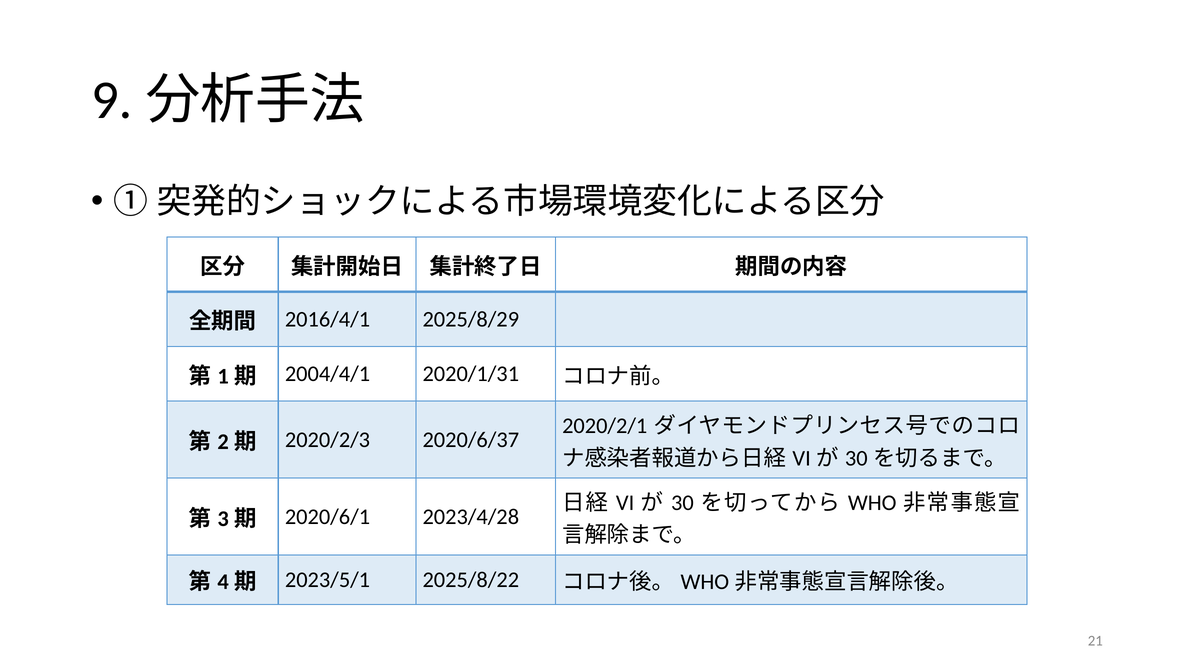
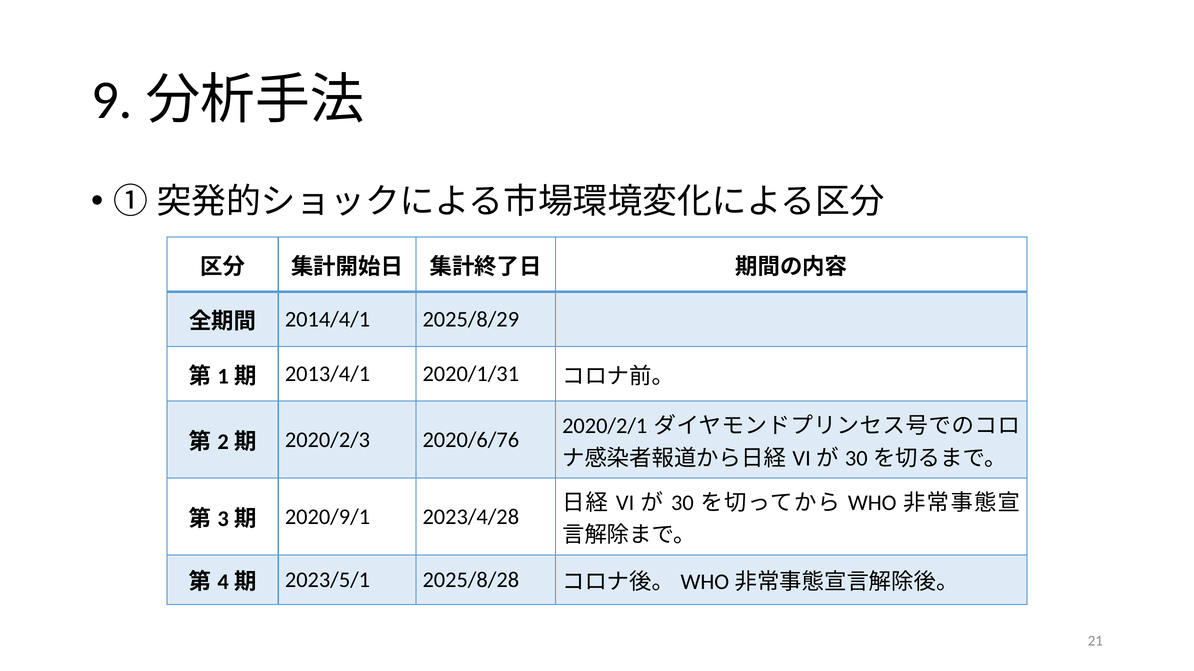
2016/4/1: 2016/4/1 -> 2014/4/1 (328, 320)
2004/4/1: 2004/4/1 -> 2013/4/1 (328, 374)
2020/6/37: 2020/6/37 -> 2020/6/76 (471, 440)
2020/6/1: 2020/6/1 -> 2020/9/1 (328, 517)
2025/8/22: 2025/8/22 -> 2025/8/28 (471, 580)
